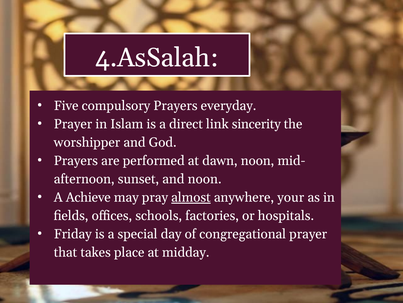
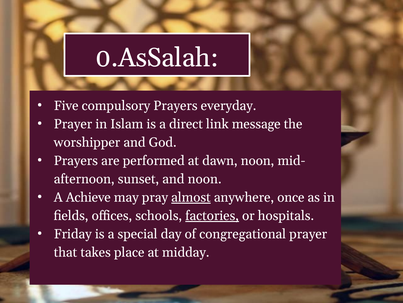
4.AsSalah: 4.AsSalah -> 0.AsSalah (157, 58)
sincerity: sincerity -> message (256, 124)
your: your -> once (291, 197)
factories underline: none -> present (212, 215)
